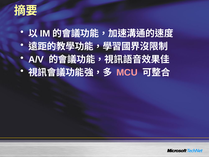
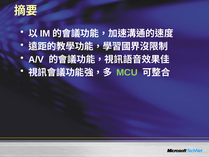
MCU colour: pink -> light green (127, 72)
